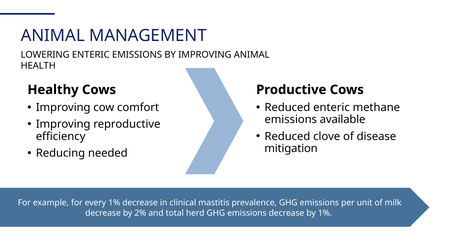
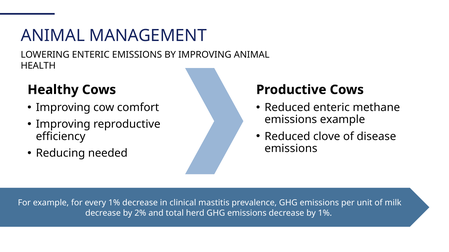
emissions available: available -> example (343, 120)
mitigation: mitigation -> emissions (291, 149)
